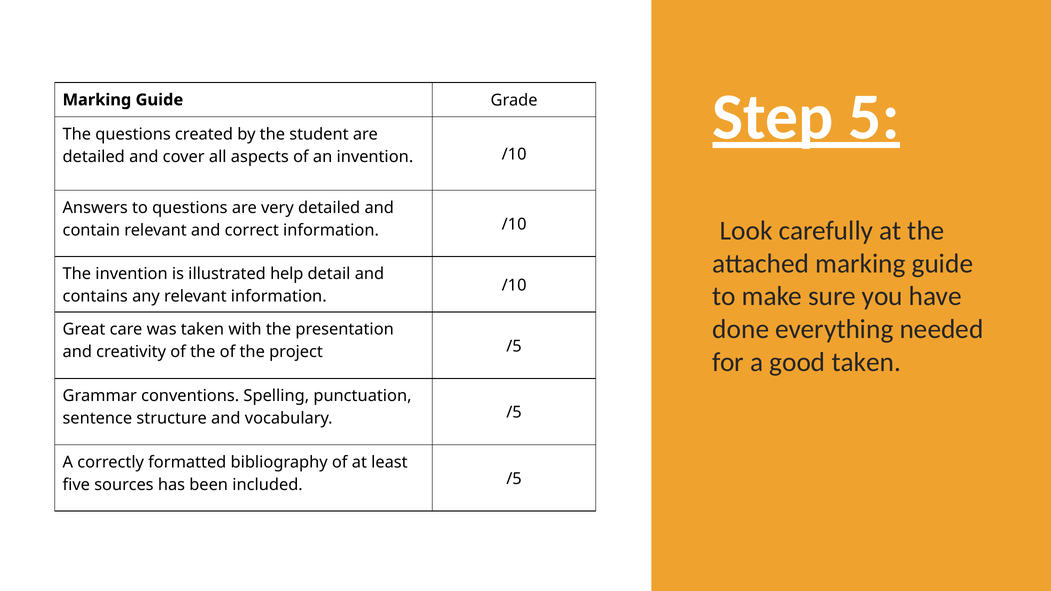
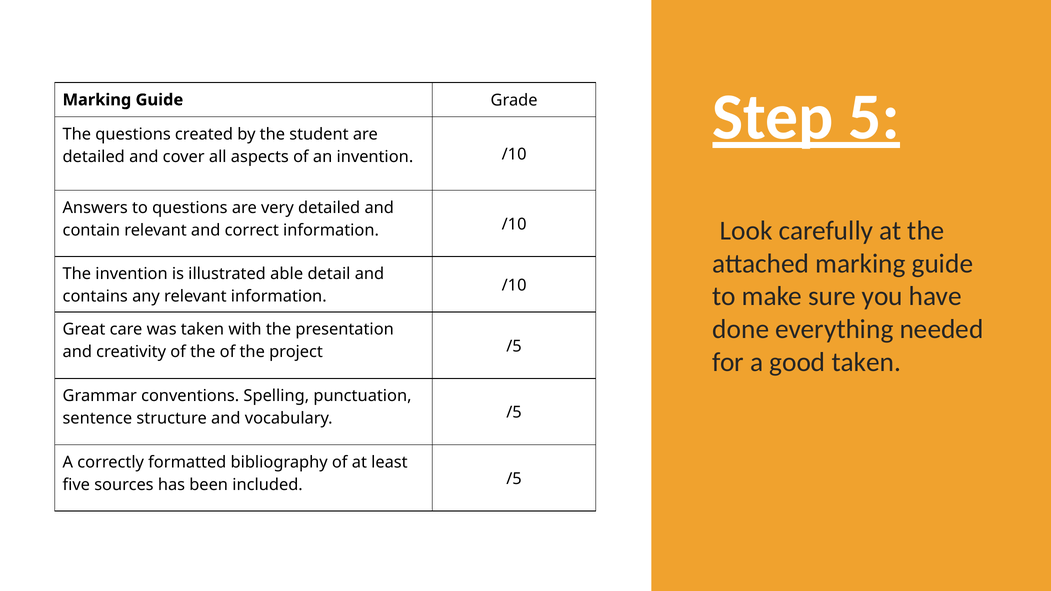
help: help -> able (287, 274)
